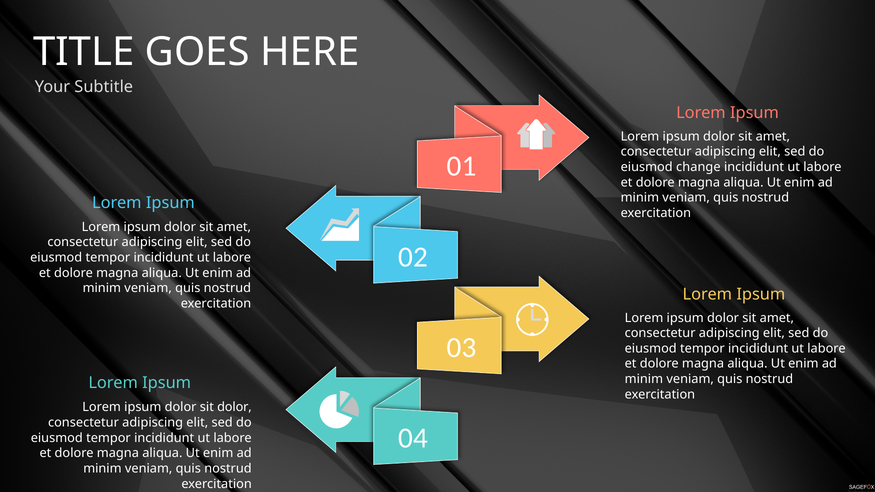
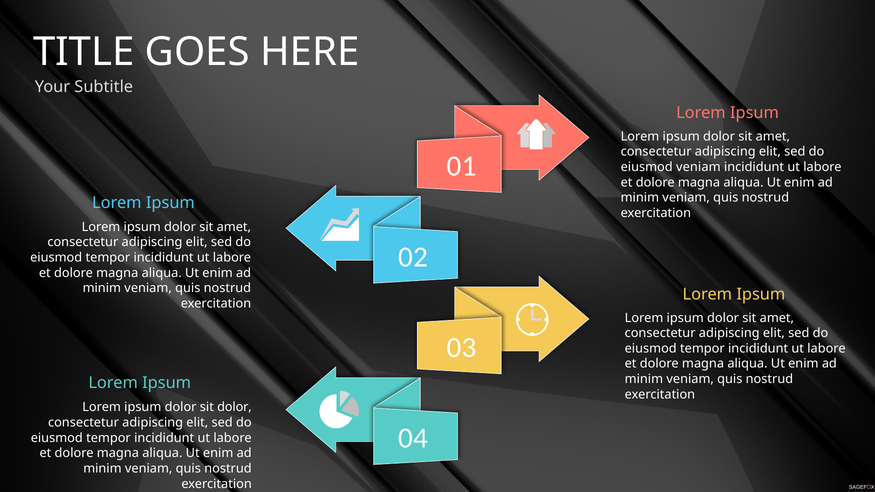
eiusmod change: change -> veniam (698, 167)
